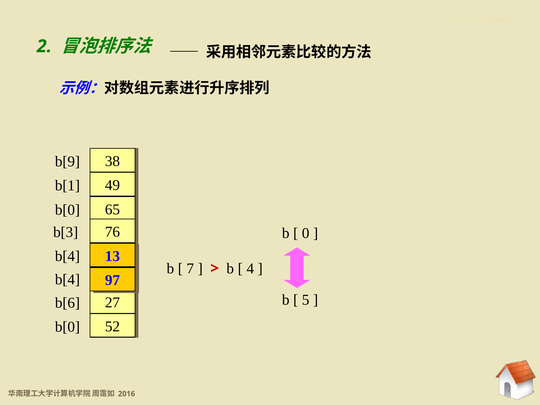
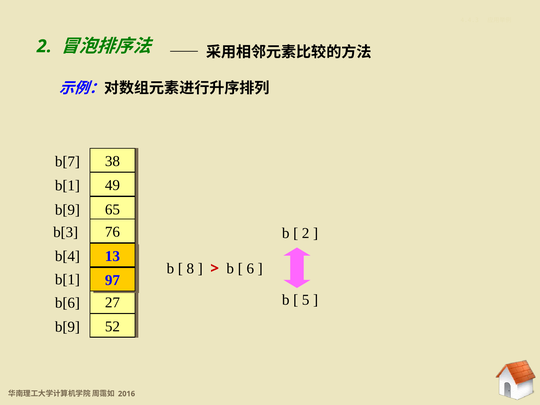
b[9: b[9 -> b[7 (67, 162)
b[0: b[0 -> b[9 (67, 210)
0: 0 -> 2 (306, 233)
7: 7 -> 8 (190, 268)
4: 4 -> 6 (250, 268)
b[4: b[4 -> b[1 (67, 280)
b[0: b[0 -> b[9 (67, 327)
